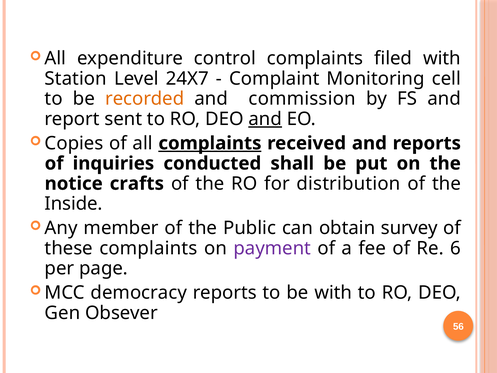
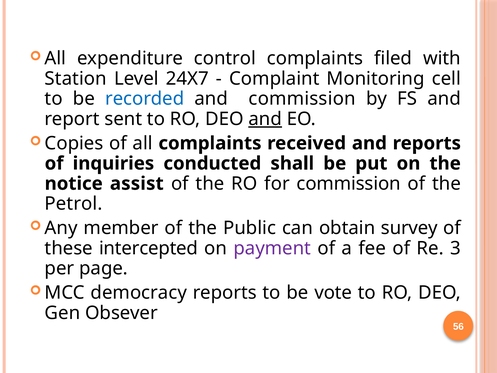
recorded colour: orange -> blue (145, 99)
complaints underline: present -> none (210, 143)
crafts: crafts -> assist (137, 183)
for distribution: distribution -> commission (349, 183)
Inside: Inside -> Petrol (74, 204)
these complaints: complaints -> intercepted (149, 248)
6: 6 -> 3 (455, 248)
be with: with -> vote (333, 293)
